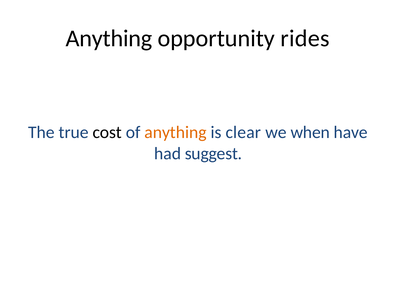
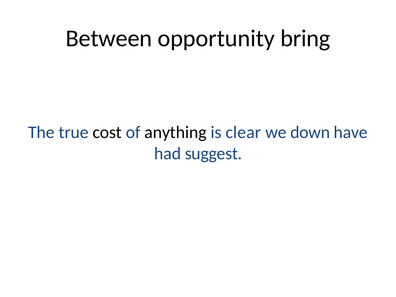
Anything: Anything -> Between (109, 38)
rides: rides -> bring (305, 38)
anything colour: orange -> black (175, 132)
when: when -> down (310, 132)
